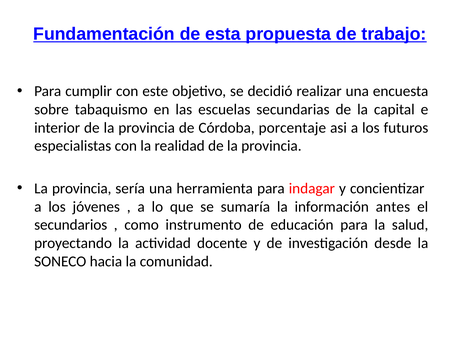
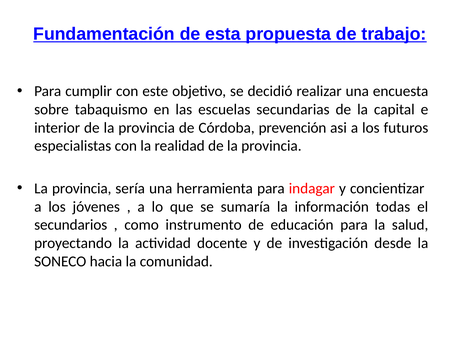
porcentaje: porcentaje -> prevención (292, 128)
antes: antes -> todas (393, 207)
